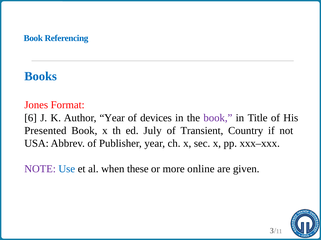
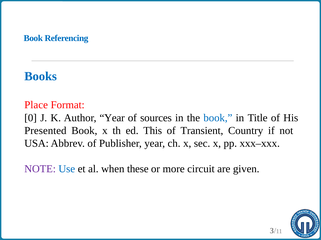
Jones: Jones -> Place (36, 105)
6: 6 -> 0 (31, 118)
devices: devices -> sources (156, 118)
book colour: purple -> blue (218, 118)
July: July -> This (153, 131)
online: online -> circuit (201, 169)
